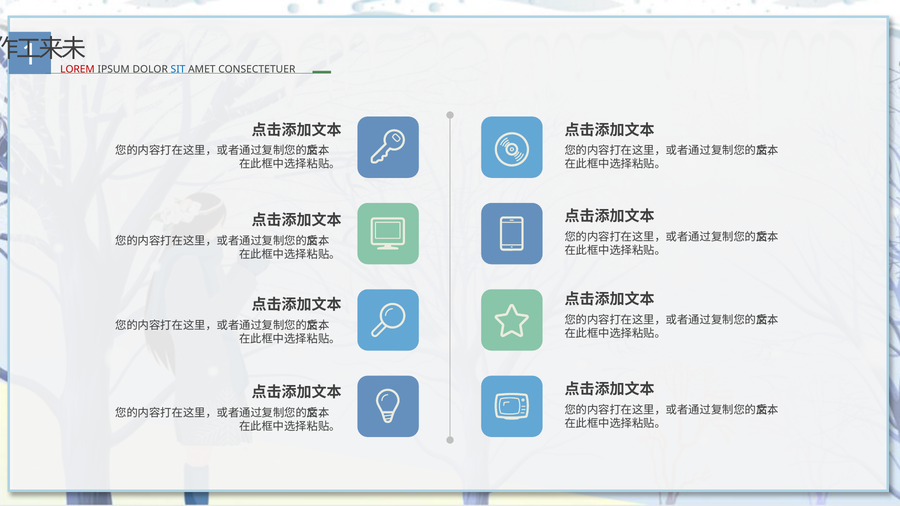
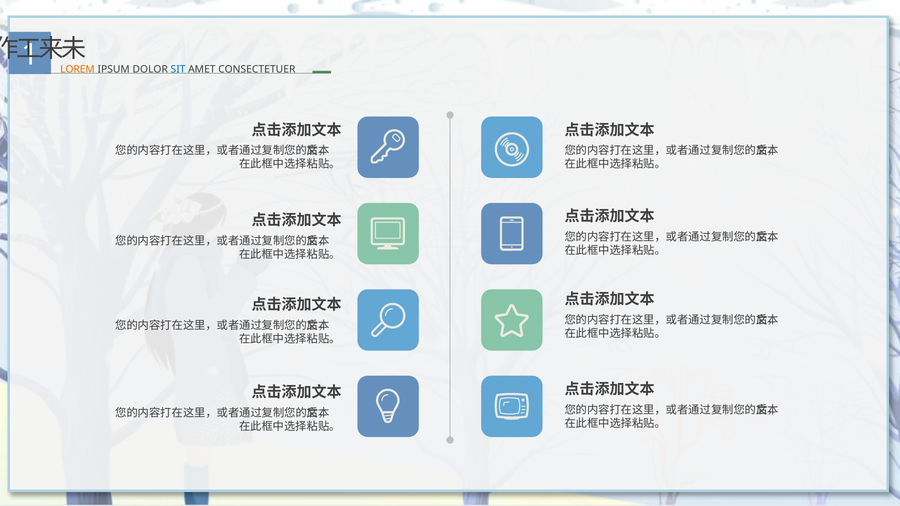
LOREM colour: red -> orange (77, 69)
